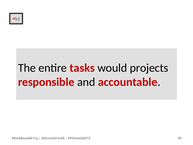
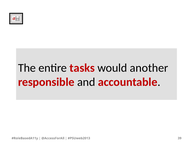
projects: projects -> another (149, 68)
